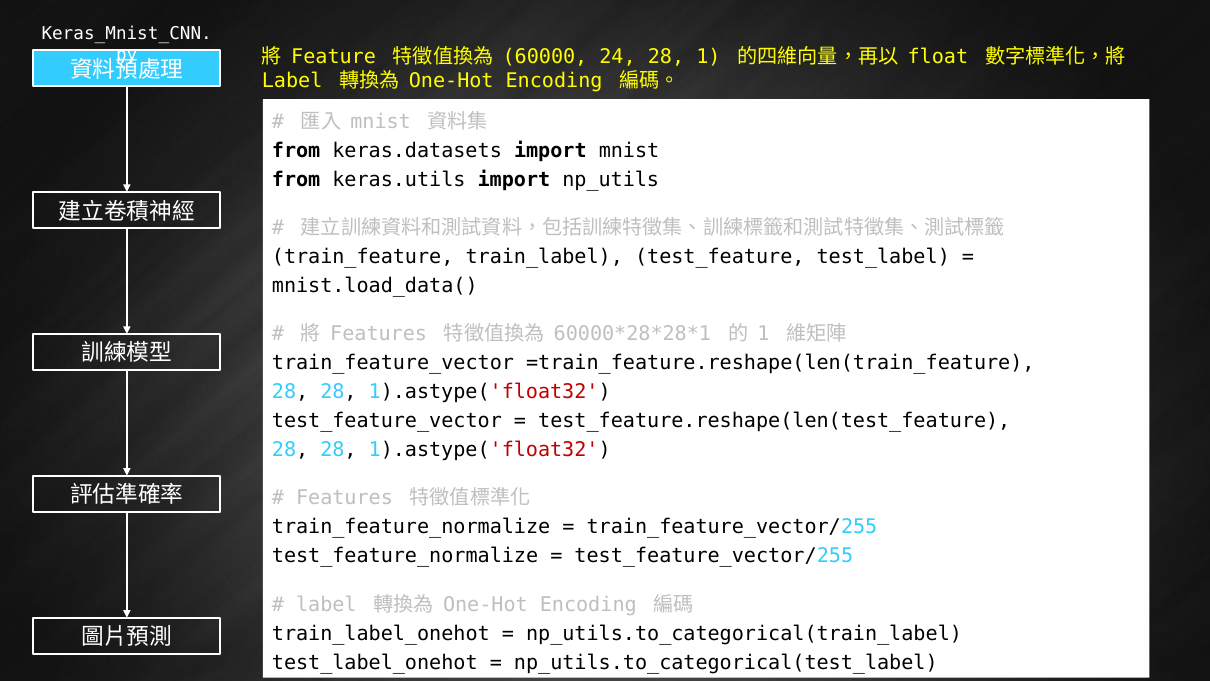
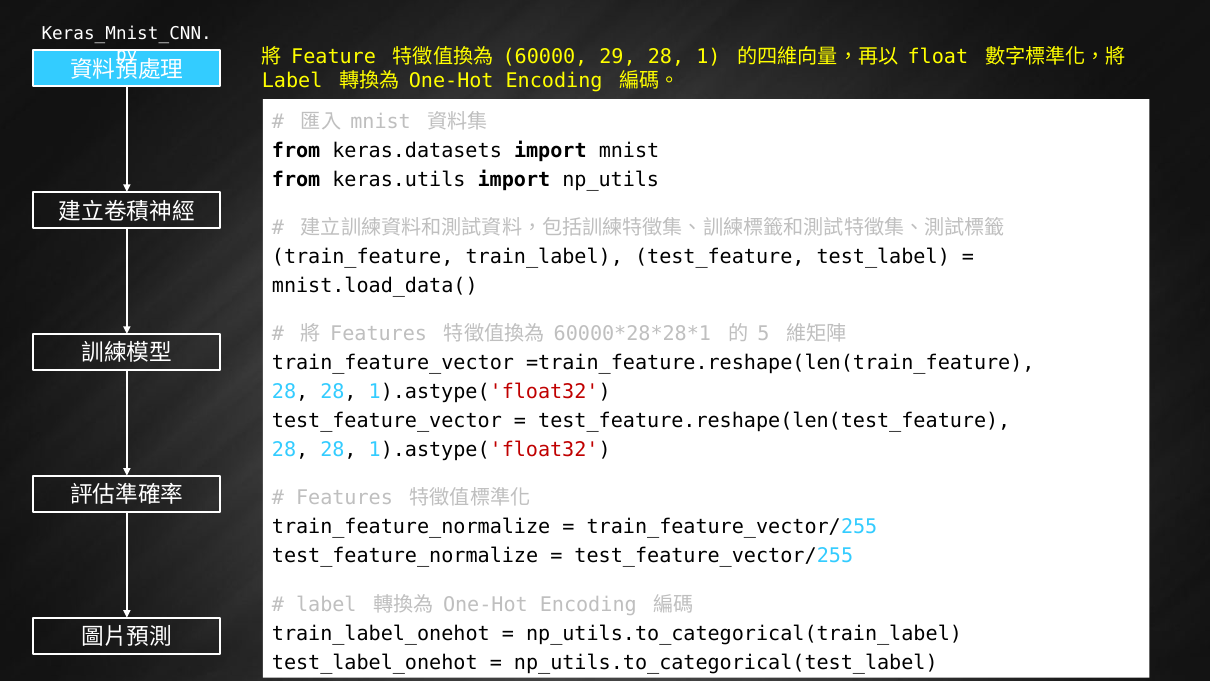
24: 24 -> 29 (618, 56)
1: 1 -> 5 (764, 334)
